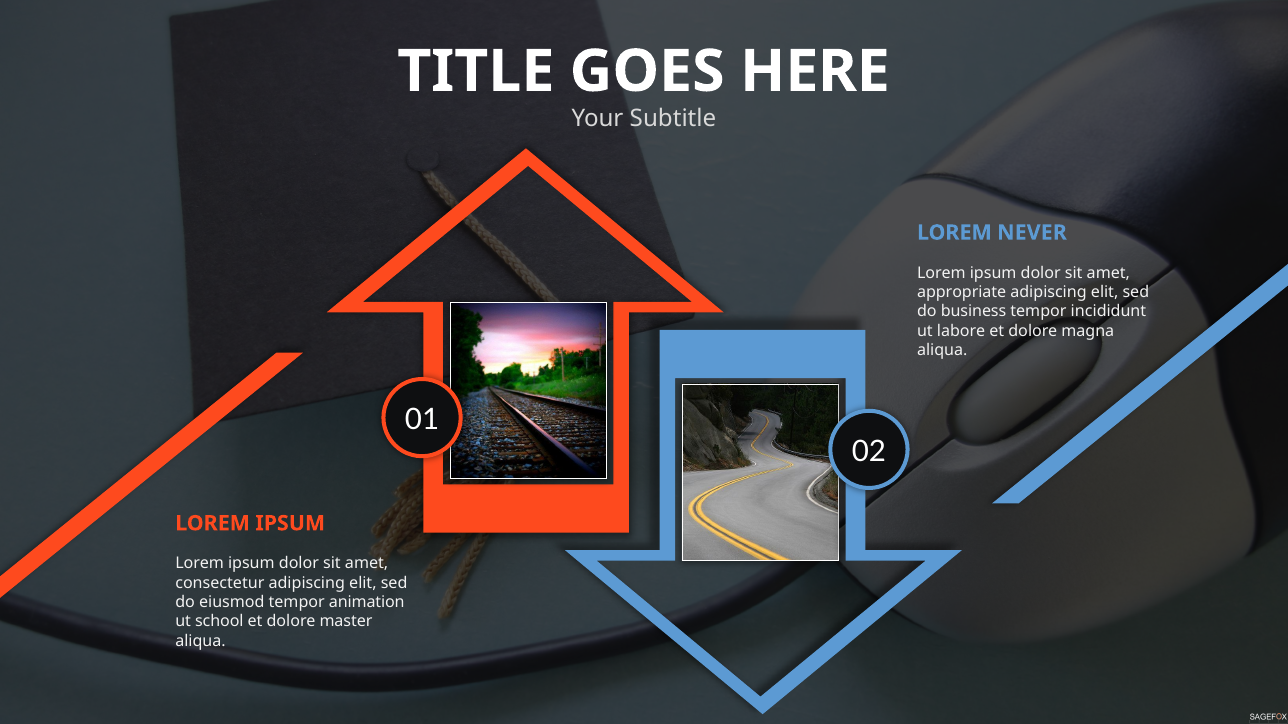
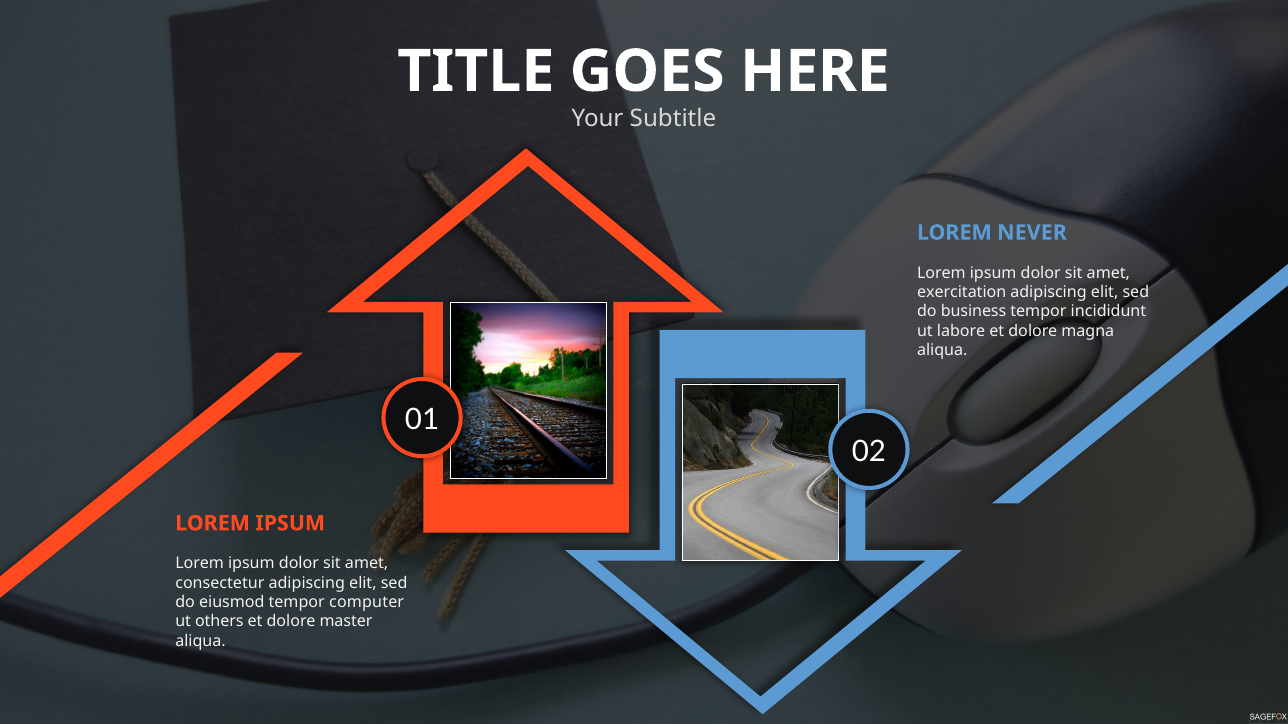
appropriate: appropriate -> exercitation (962, 292)
animation: animation -> computer (367, 603)
school: school -> others (219, 622)
